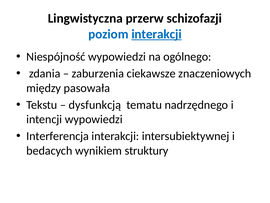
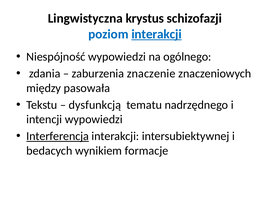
przerw: przerw -> krystus (145, 18)
ciekawsze: ciekawsze -> znaczenie (151, 73)
Interferencja underline: none -> present (58, 136)
struktury: struktury -> formacje (146, 150)
